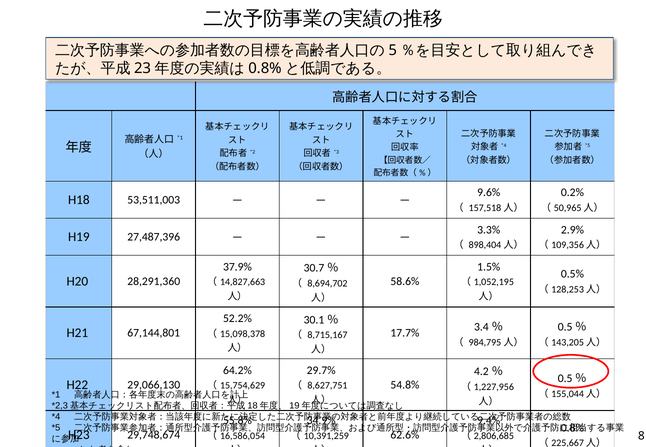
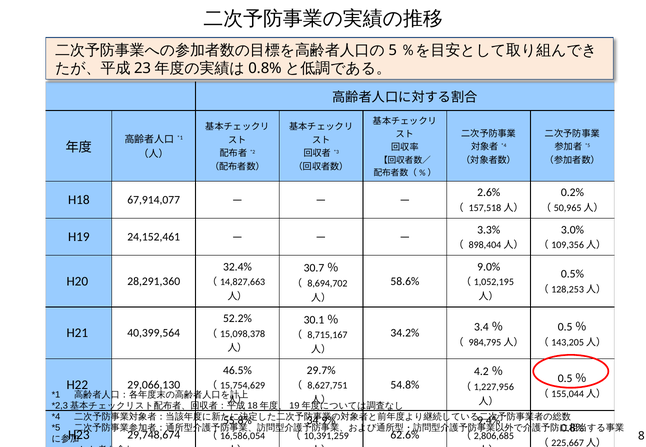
9.6%: 9.6% -> 2.6% (489, 193)
53,511,003: 53,511,003 -> 67,914,077 (154, 200)
2.9%: 2.9% -> 3.0% (572, 230)
27,487,396: 27,487,396 -> 24,152,461 (154, 237)
37.9%: 37.9% -> 32.4% (237, 267)
1.5%: 1.5% -> 9.0% (489, 267)
67,144,801: 67,144,801 -> 40,399,564 (154, 333)
17.7%: 17.7% -> 34.2% (405, 333)
64.2%: 64.2% -> 46.5% (237, 371)
